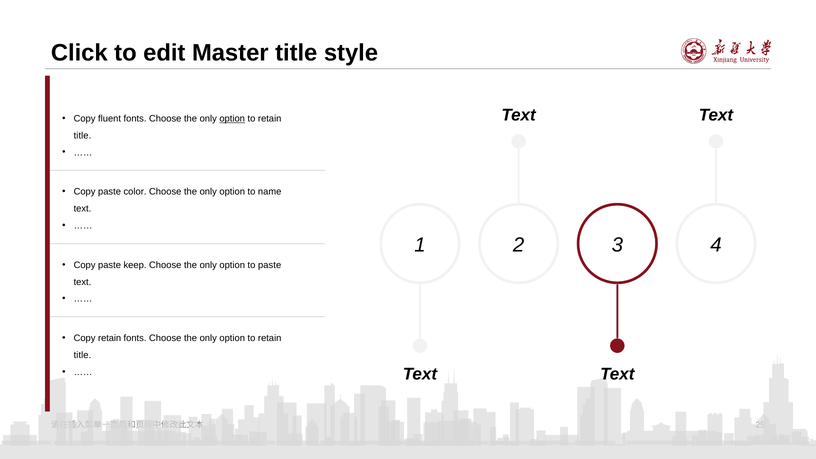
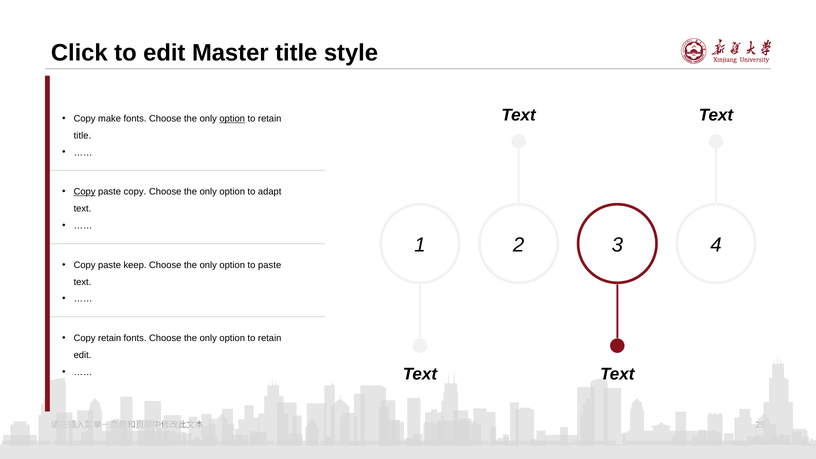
fluent: fluent -> make (110, 119)
Copy underline: none -> present (85, 192)
paste color: color -> copy (135, 192)
name: name -> adapt (270, 192)
title: title -> edit (82, 355)
